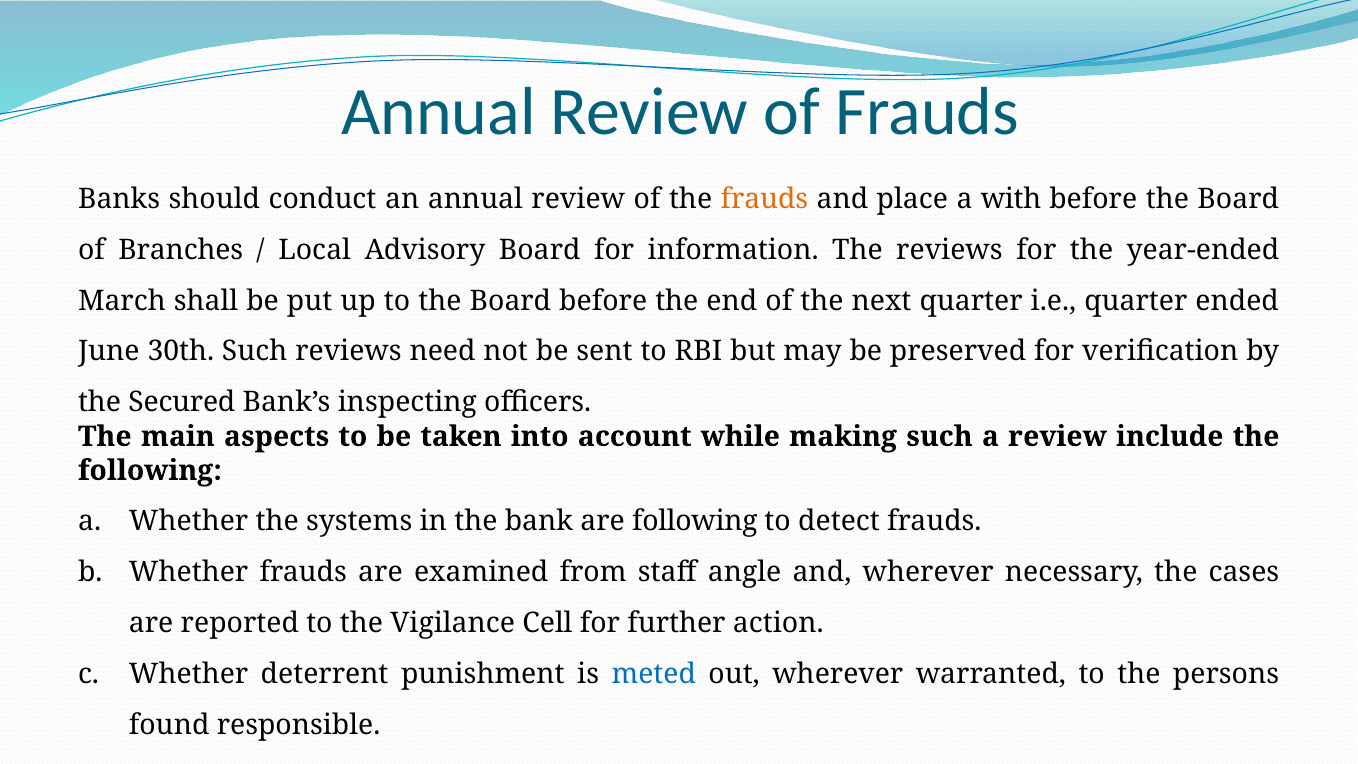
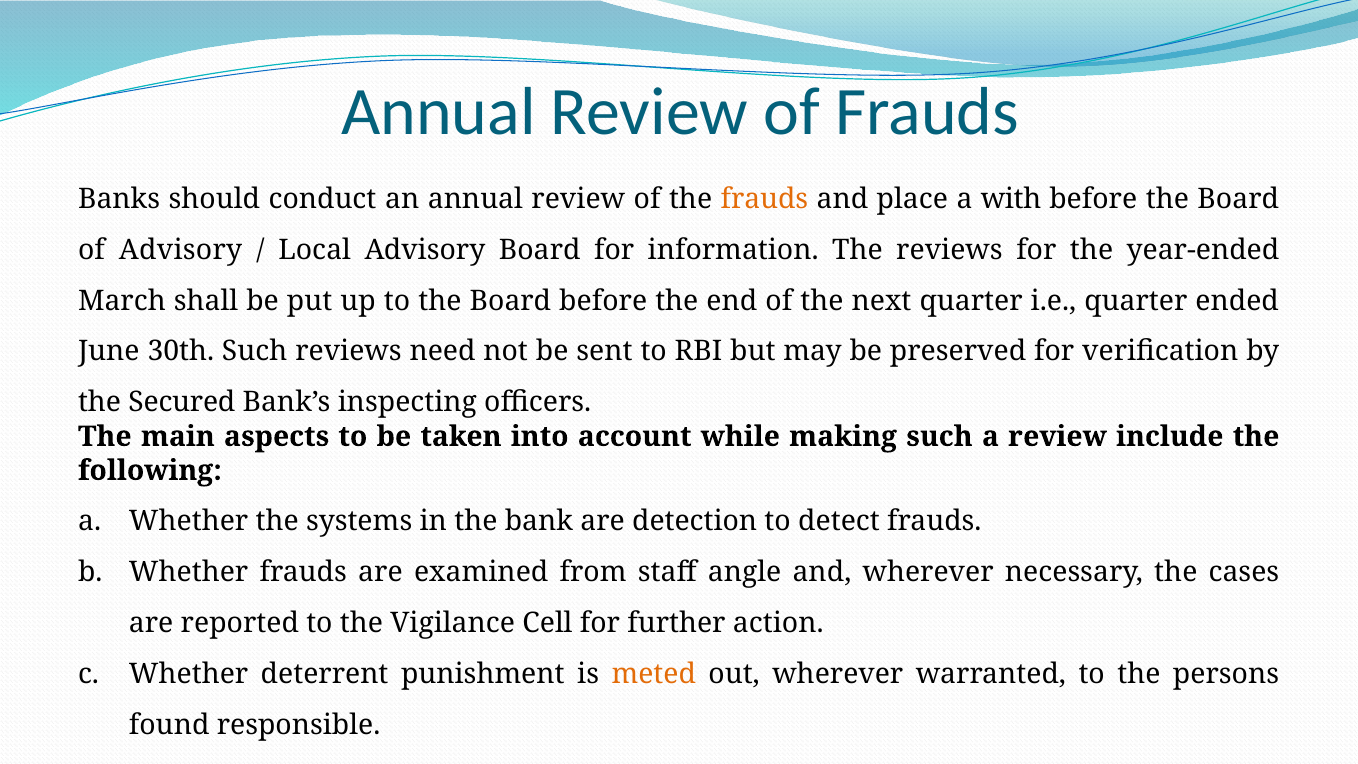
of Branches: Branches -> Advisory (181, 250)
are following: following -> detection (695, 521)
meted colour: blue -> orange (654, 674)
